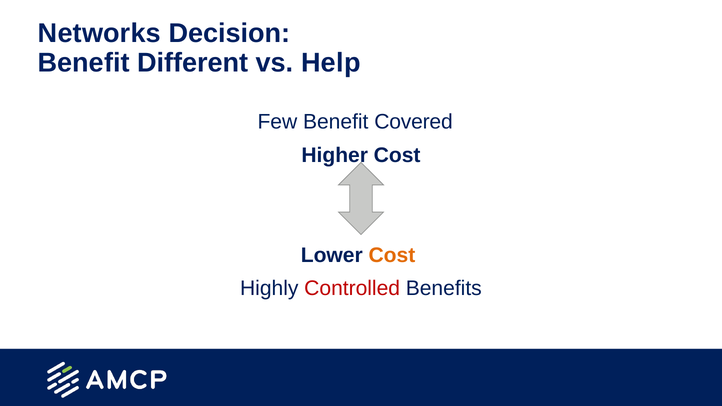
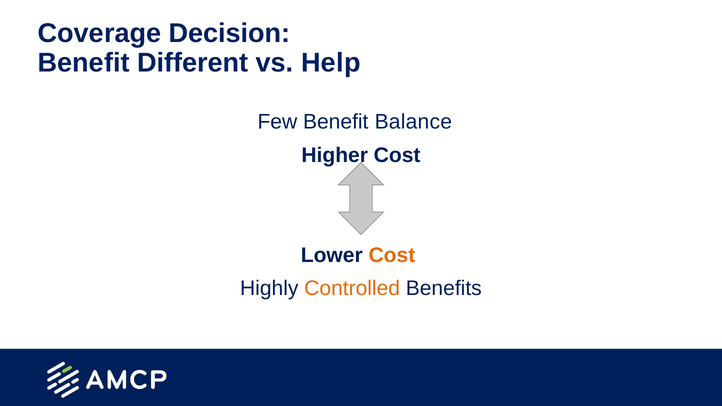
Networks: Networks -> Coverage (100, 33)
Covered: Covered -> Balance (413, 122)
Controlled colour: red -> orange (352, 288)
